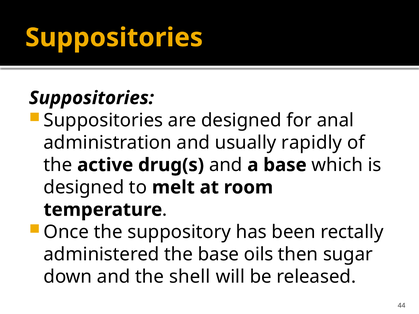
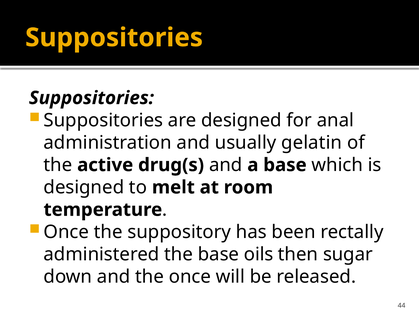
rapidly: rapidly -> gelatin (312, 143)
the shell: shell -> once (190, 277)
